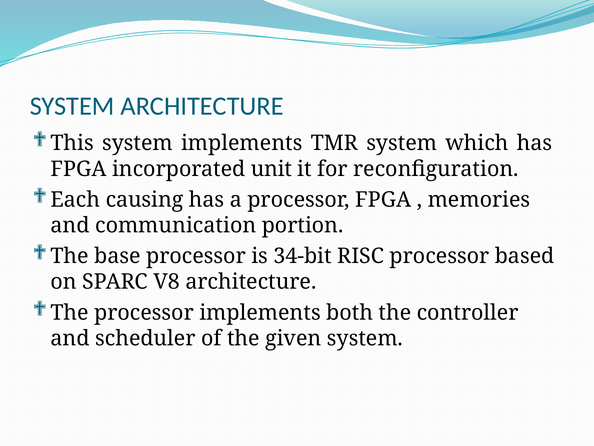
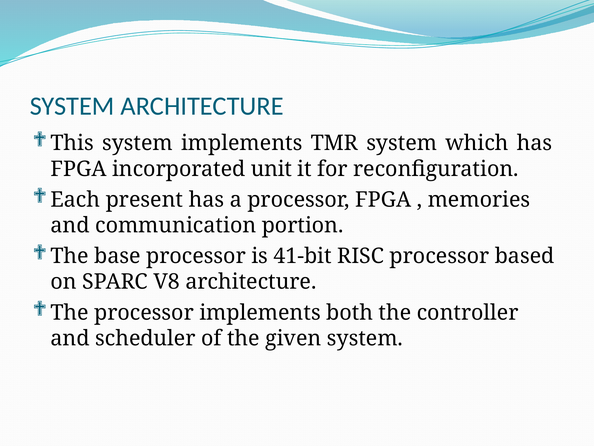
causing: causing -> present (144, 199)
34-bit: 34-bit -> 41-bit (303, 256)
